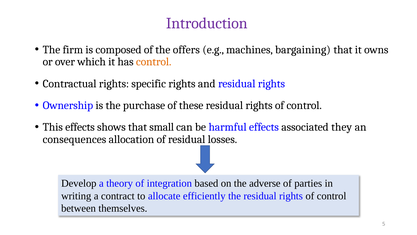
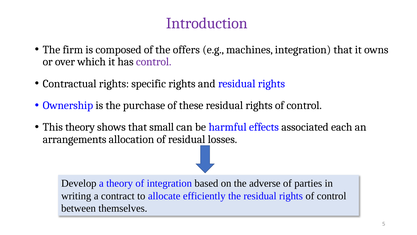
machines bargaining: bargaining -> integration (303, 50)
control colour: orange -> purple (154, 62)
This effects: effects -> theory (80, 127)
they: they -> each (342, 127)
consequences: consequences -> arrangements (75, 139)
